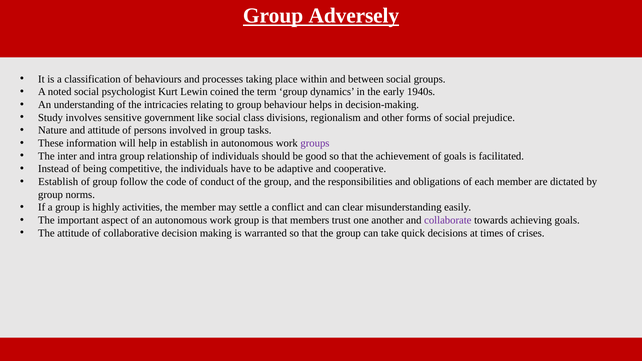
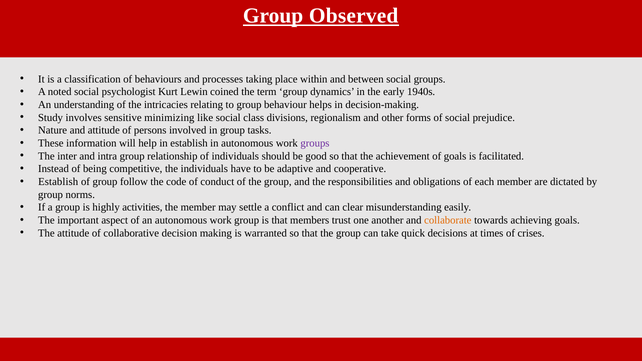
Adversely: Adversely -> Observed (354, 16)
government: government -> minimizing (169, 118)
collaborate colour: purple -> orange (448, 220)
